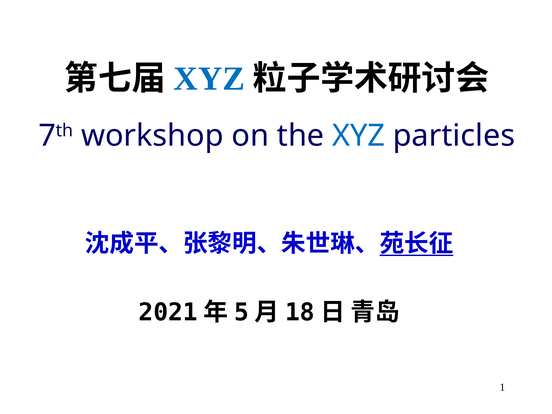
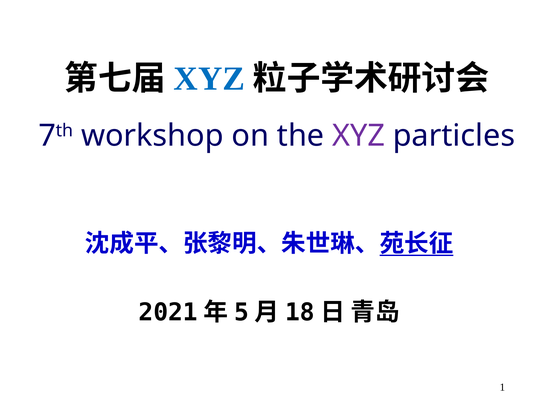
XYZ colour: blue -> purple (359, 136)
